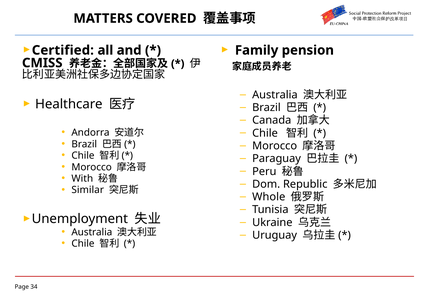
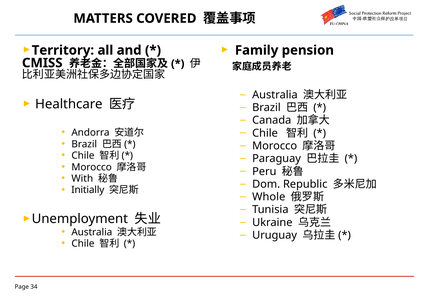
Certified: Certified -> Territory (63, 50)
Similar: Similar -> Initially (88, 190)
